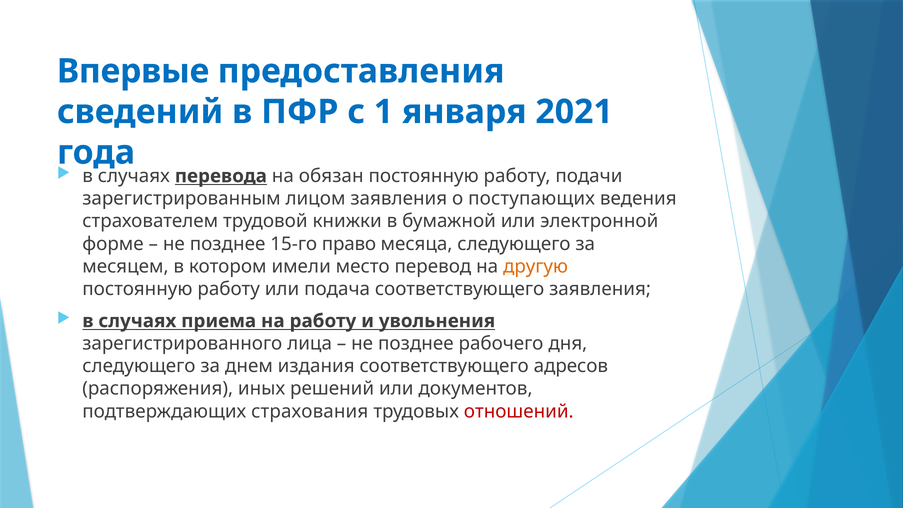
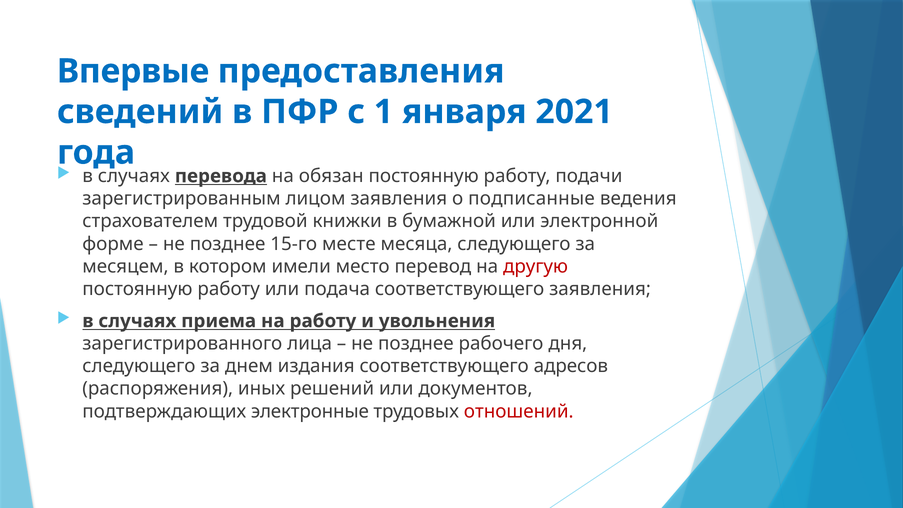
поступающих: поступающих -> подписанные (531, 199)
право: право -> месте (349, 244)
другую colour: orange -> red (536, 266)
страхования: страхования -> электронные (310, 411)
